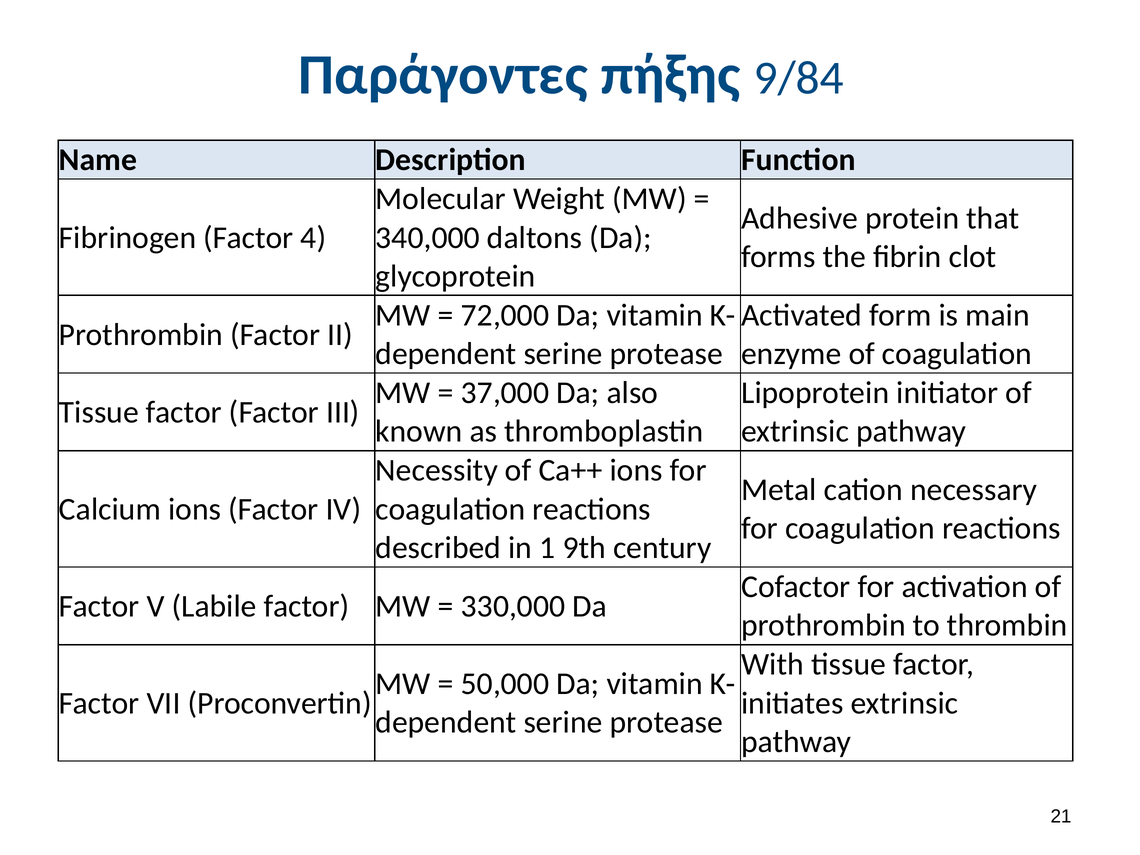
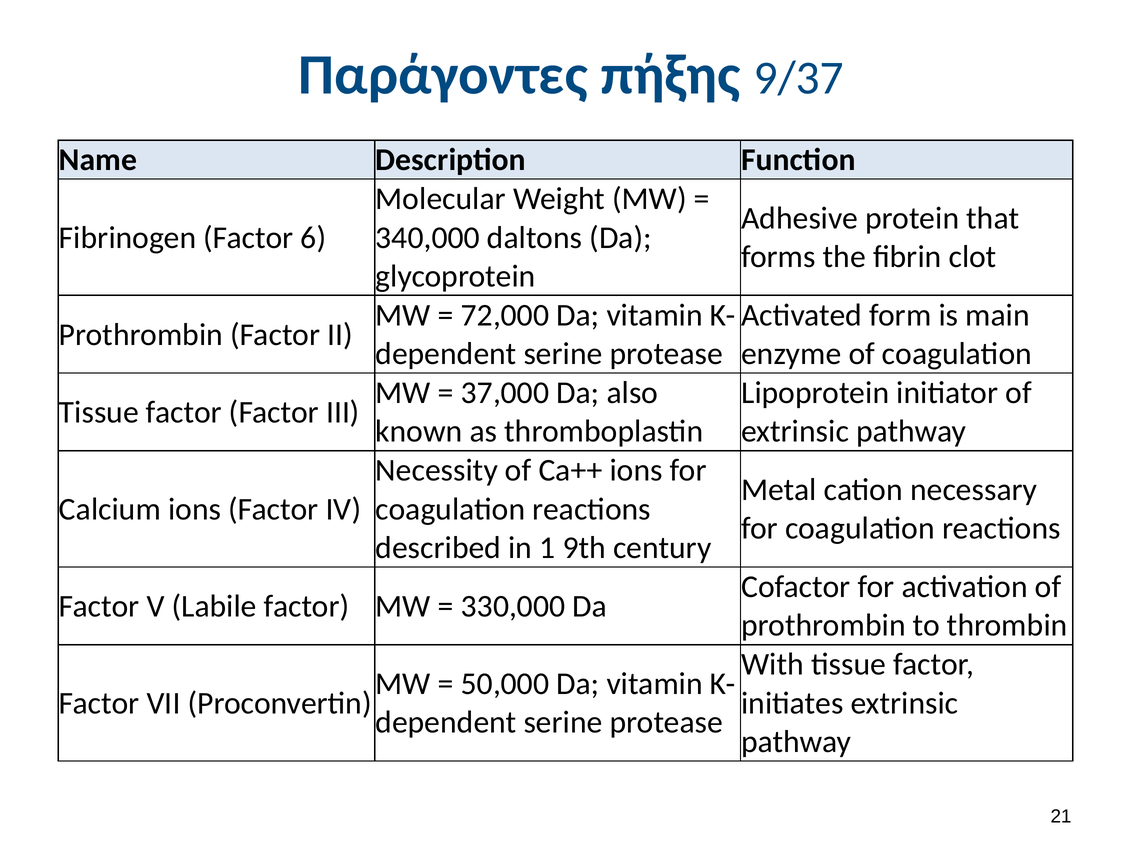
9/84: 9/84 -> 9/37 (799, 78)
4: 4 -> 6 (313, 238)
